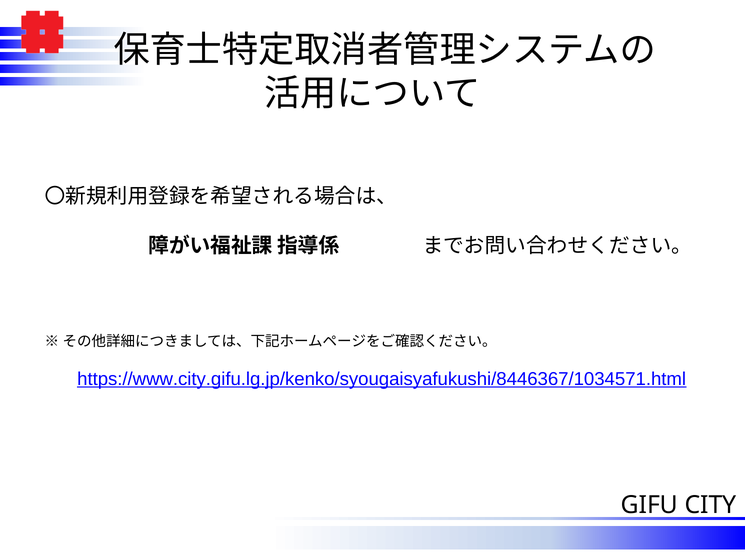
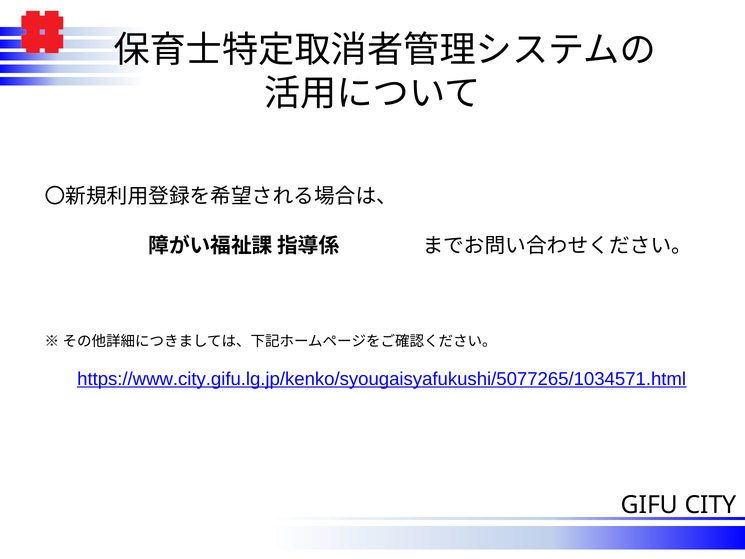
https://www.city.gifu.lg.jp/kenko/syougaisyafukushi/8446367/1034571.html: https://www.city.gifu.lg.jp/kenko/syougaisyafukushi/8446367/1034571.html -> https://www.city.gifu.lg.jp/kenko/syougaisyafukushi/5077265/1034571.html (382, 379)
